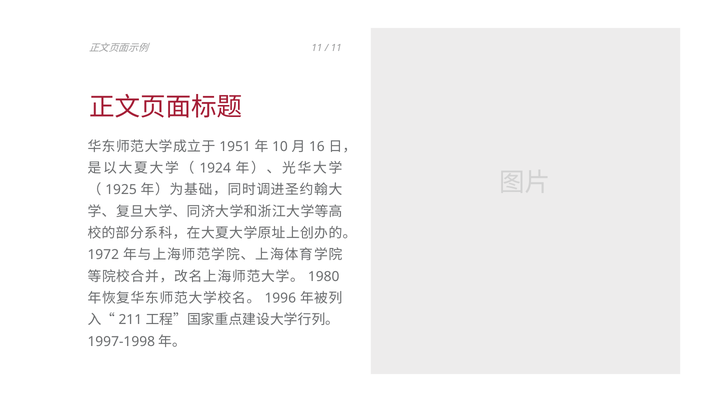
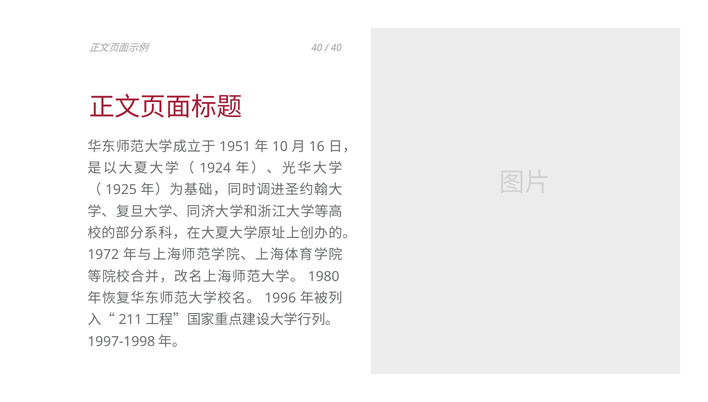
11: 11 -> 40 (317, 48)
11: 11 -> 40 (336, 48)
